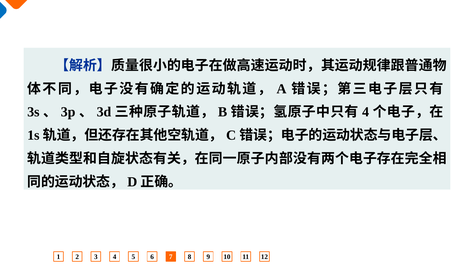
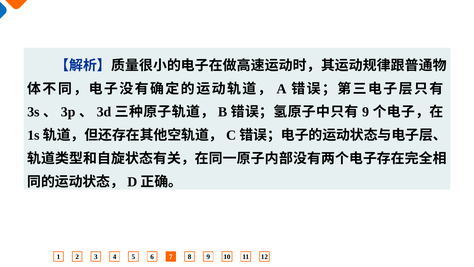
4: 4 -> 9 (366, 112)
